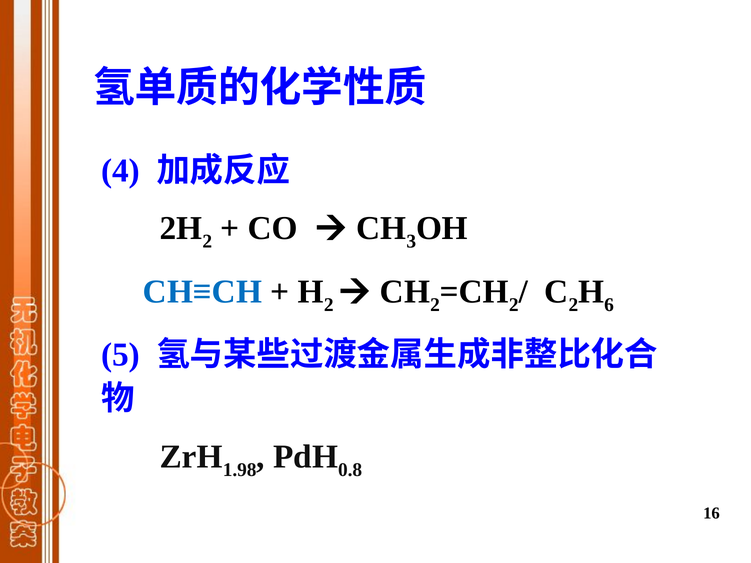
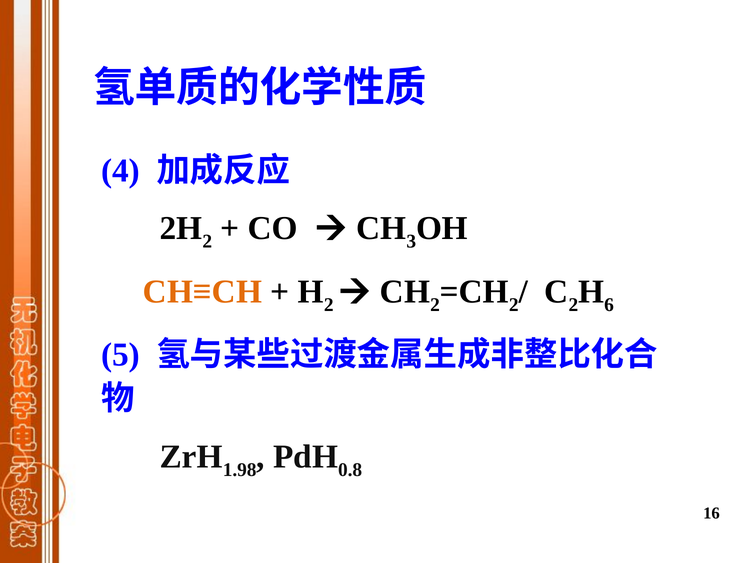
CH≡CH colour: blue -> orange (202, 292)
